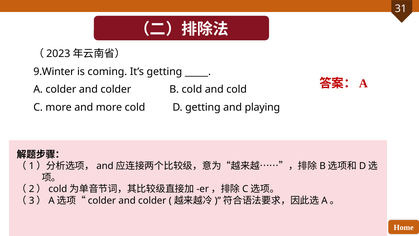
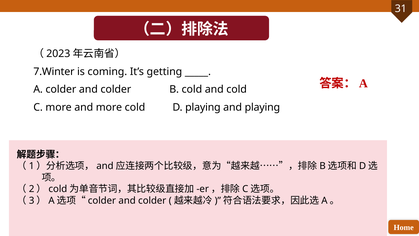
9.Winter: 9.Winter -> 7.Winter (54, 71)
D getting: getting -> playing (203, 107)
